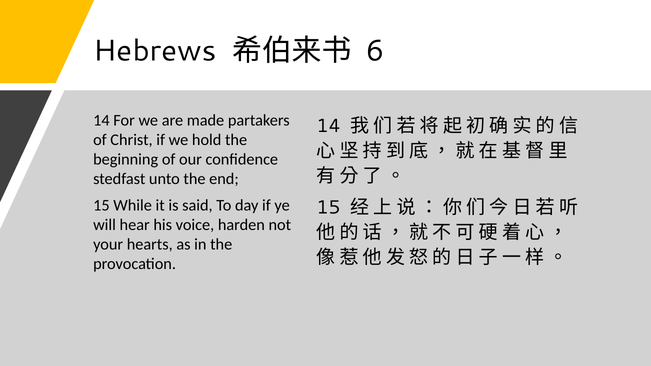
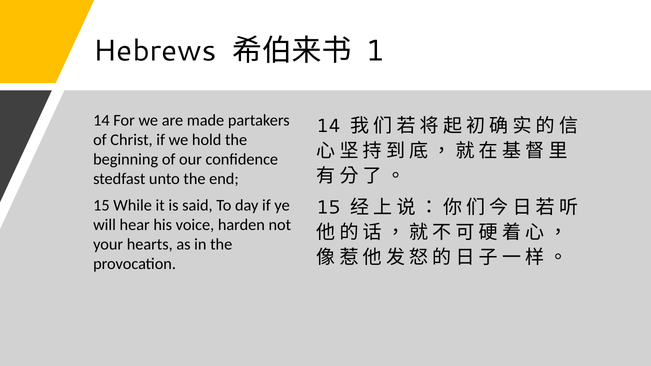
6: 6 -> 1 (375, 51)
